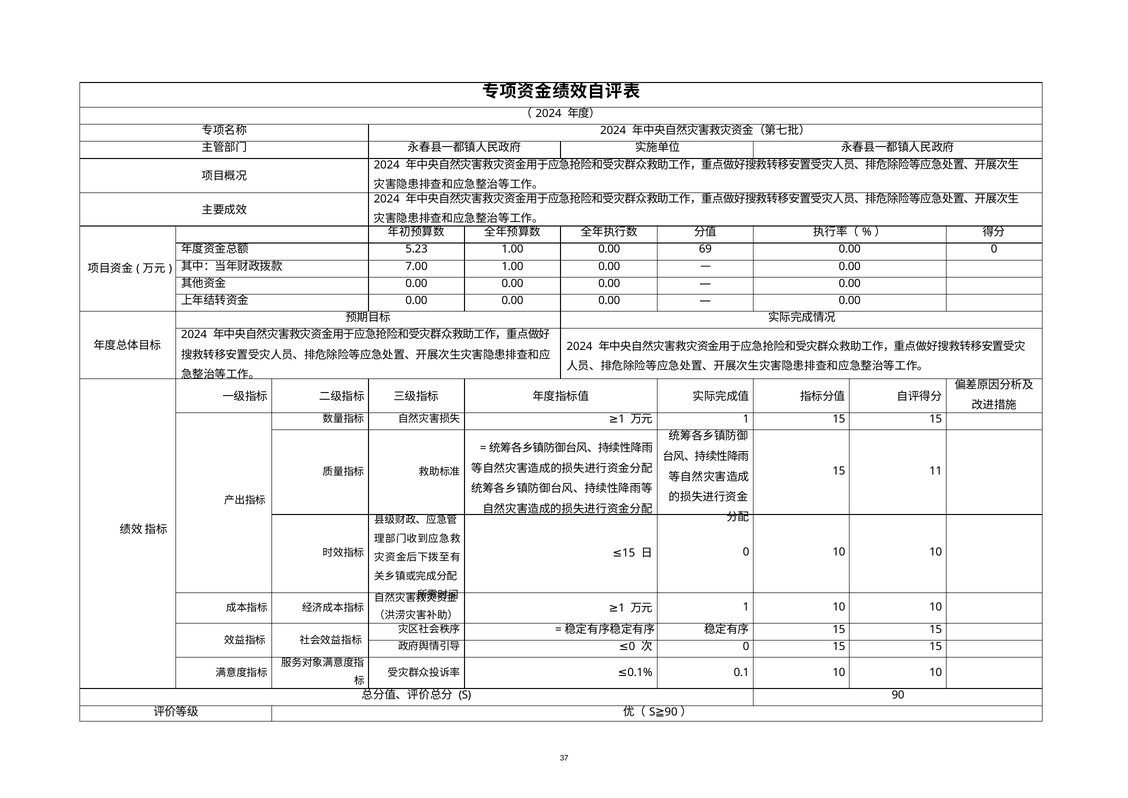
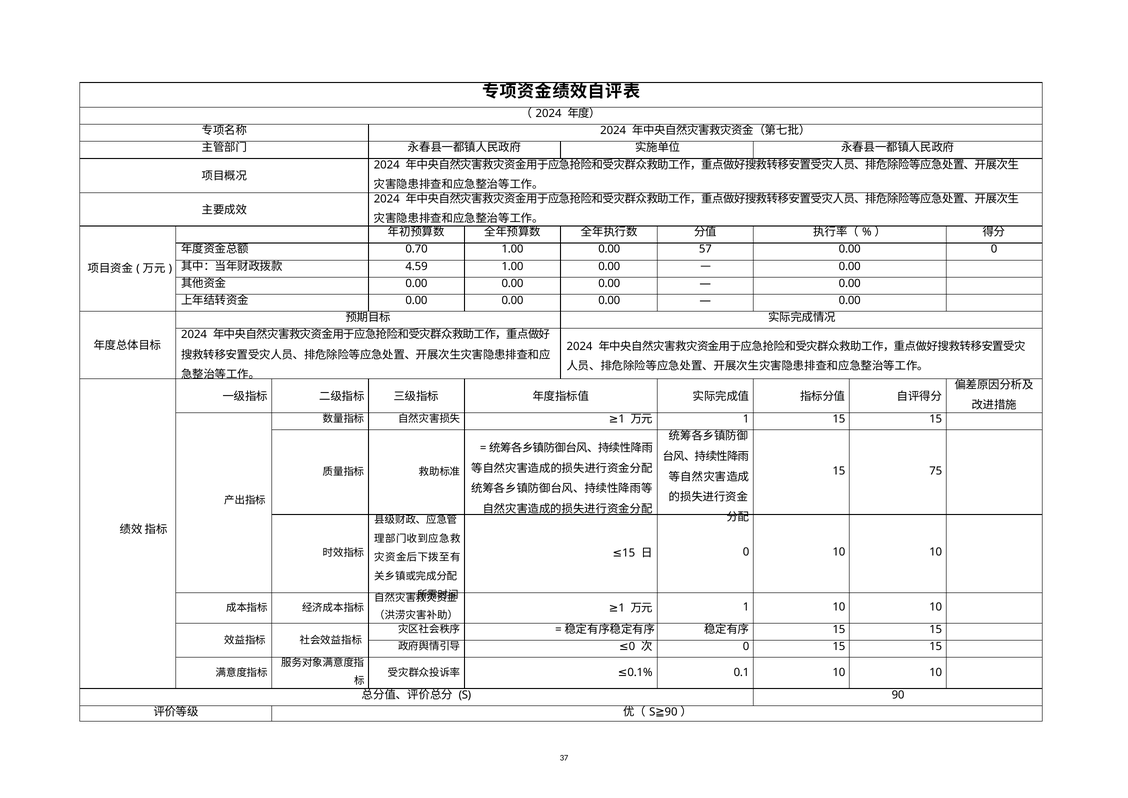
5.23: 5.23 -> 0.70 (417, 249)
69: 69 -> 57 (705, 249)
7.00: 7.00 -> 4.59 (417, 266)
11: 11 -> 75 (936, 472)
